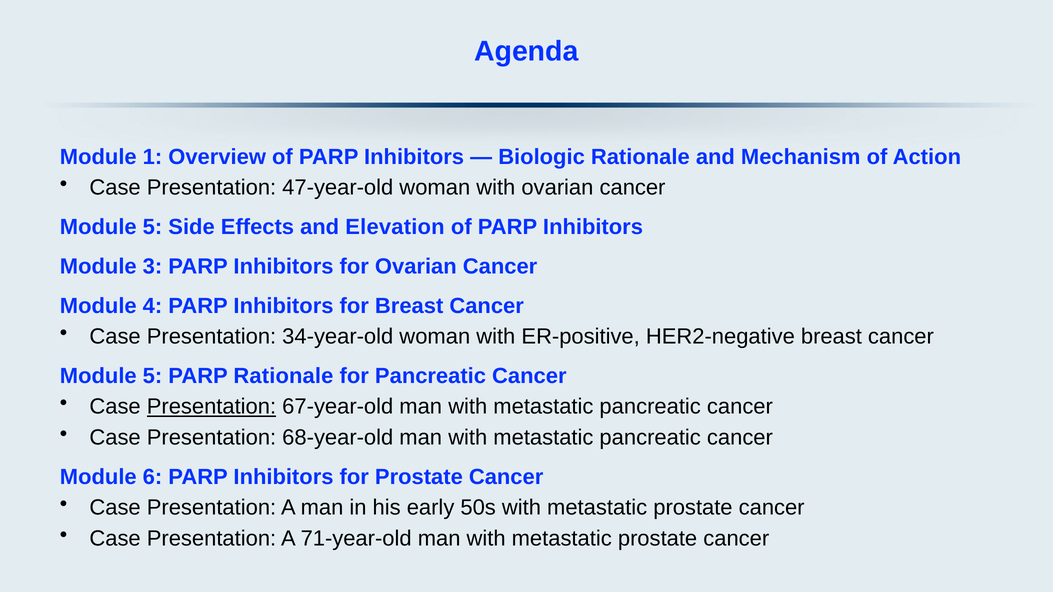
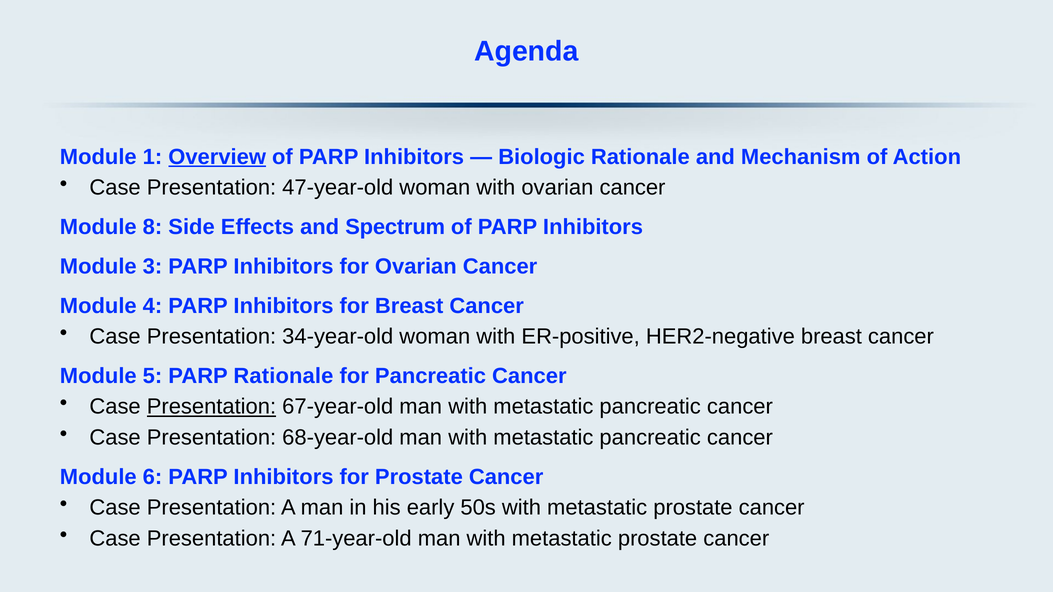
Overview underline: none -> present (217, 157)
5: 5 -> 8 (152, 227)
Elevation: Elevation -> Spectrum (395, 227)
